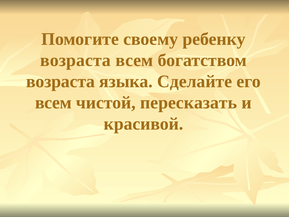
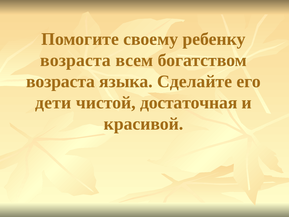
всем: всем -> дети (53, 103)
пересказать: пересказать -> достаточная (189, 103)
